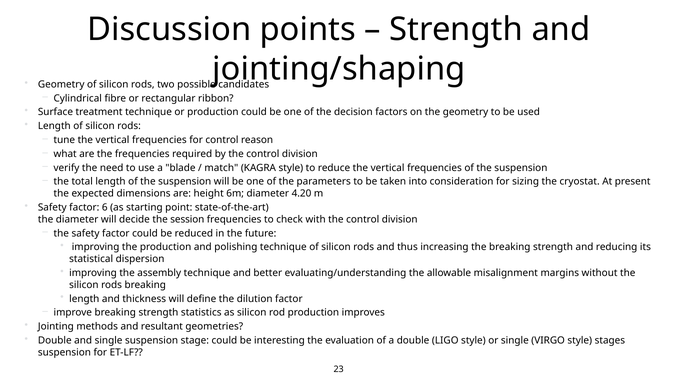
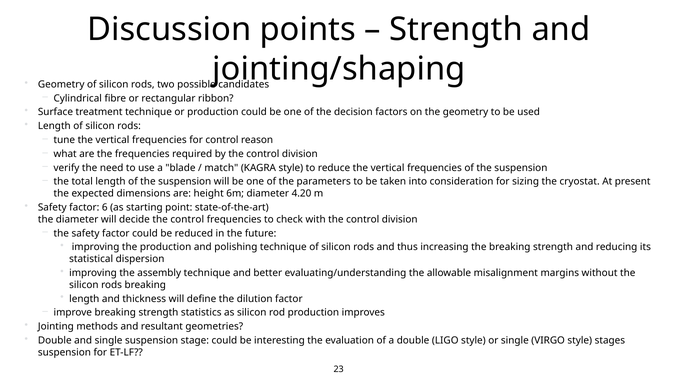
decide the session: session -> control (187, 220)
